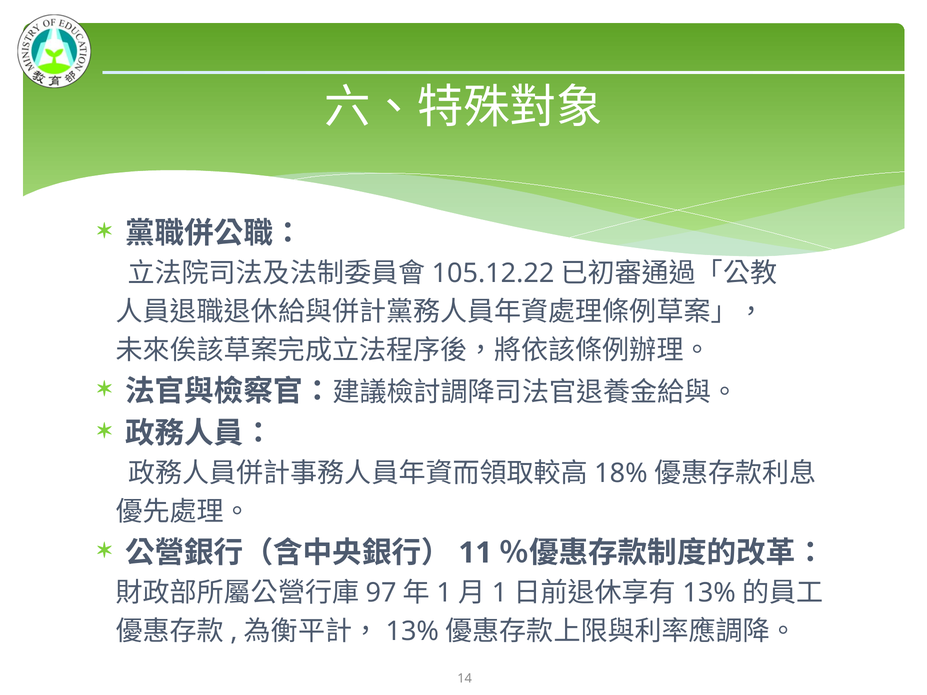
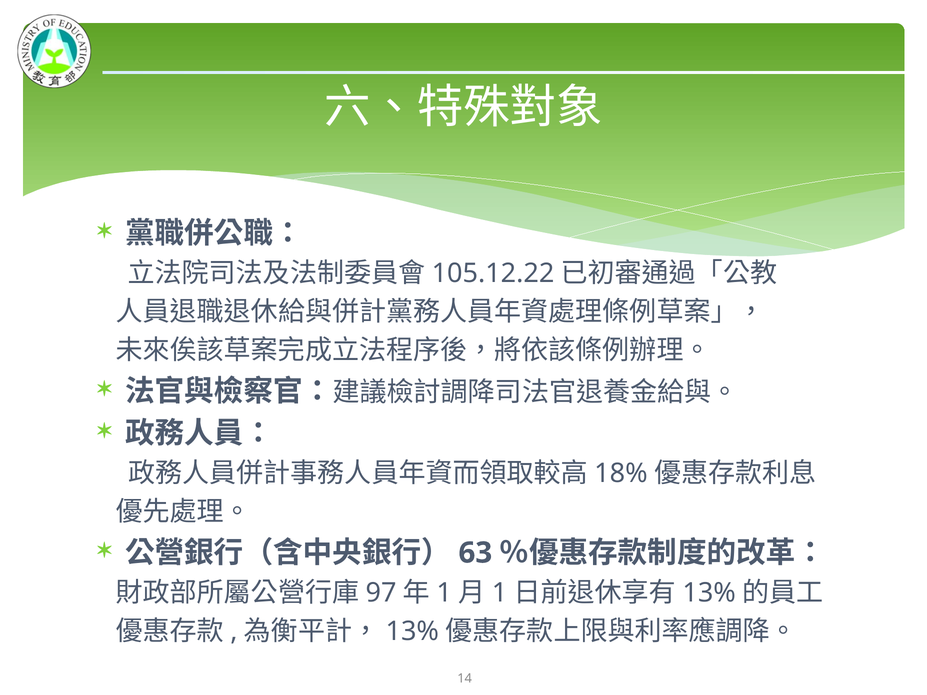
11: 11 -> 63 (475, 553)
